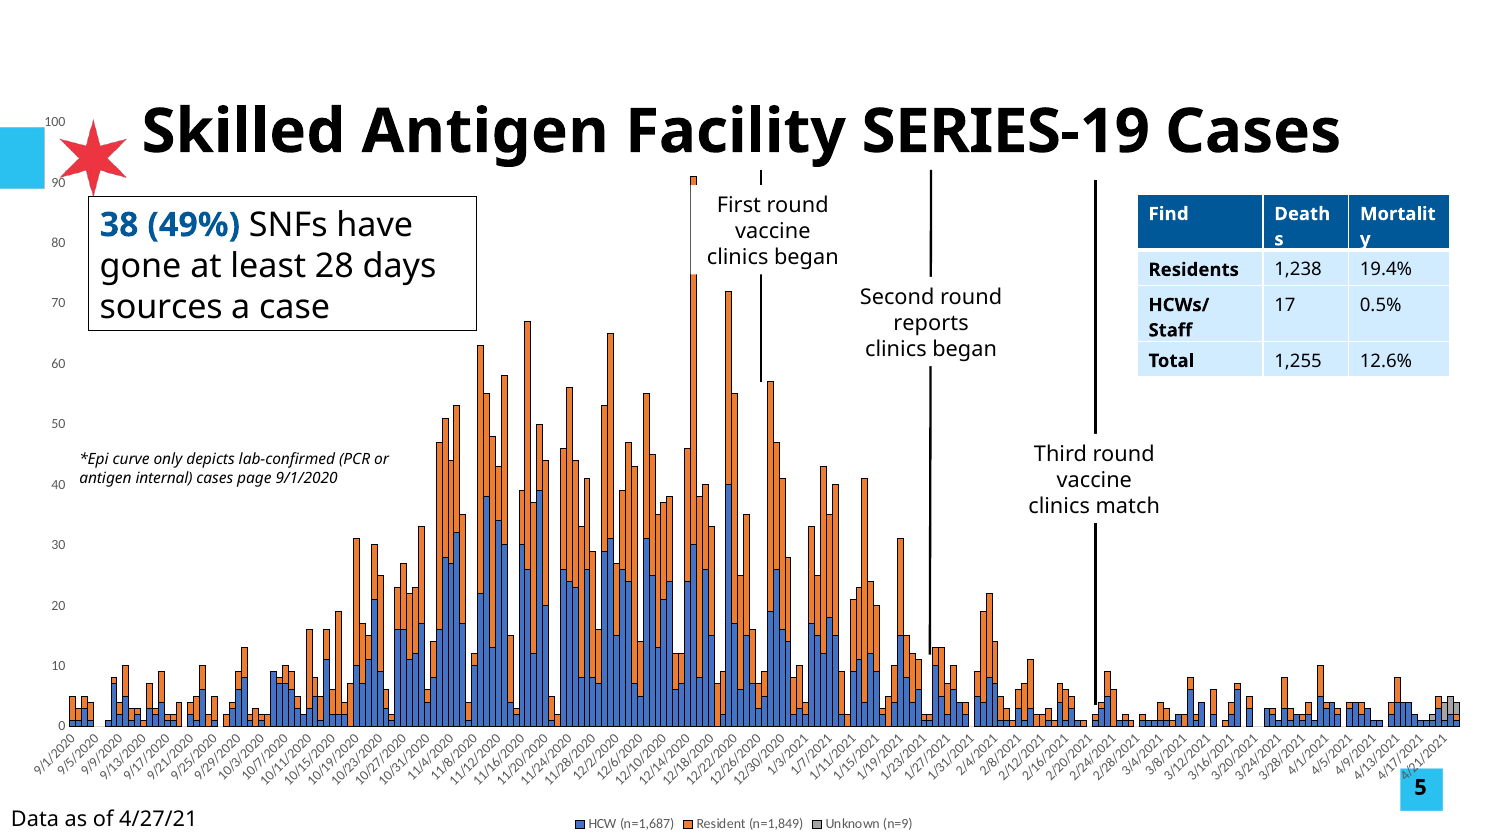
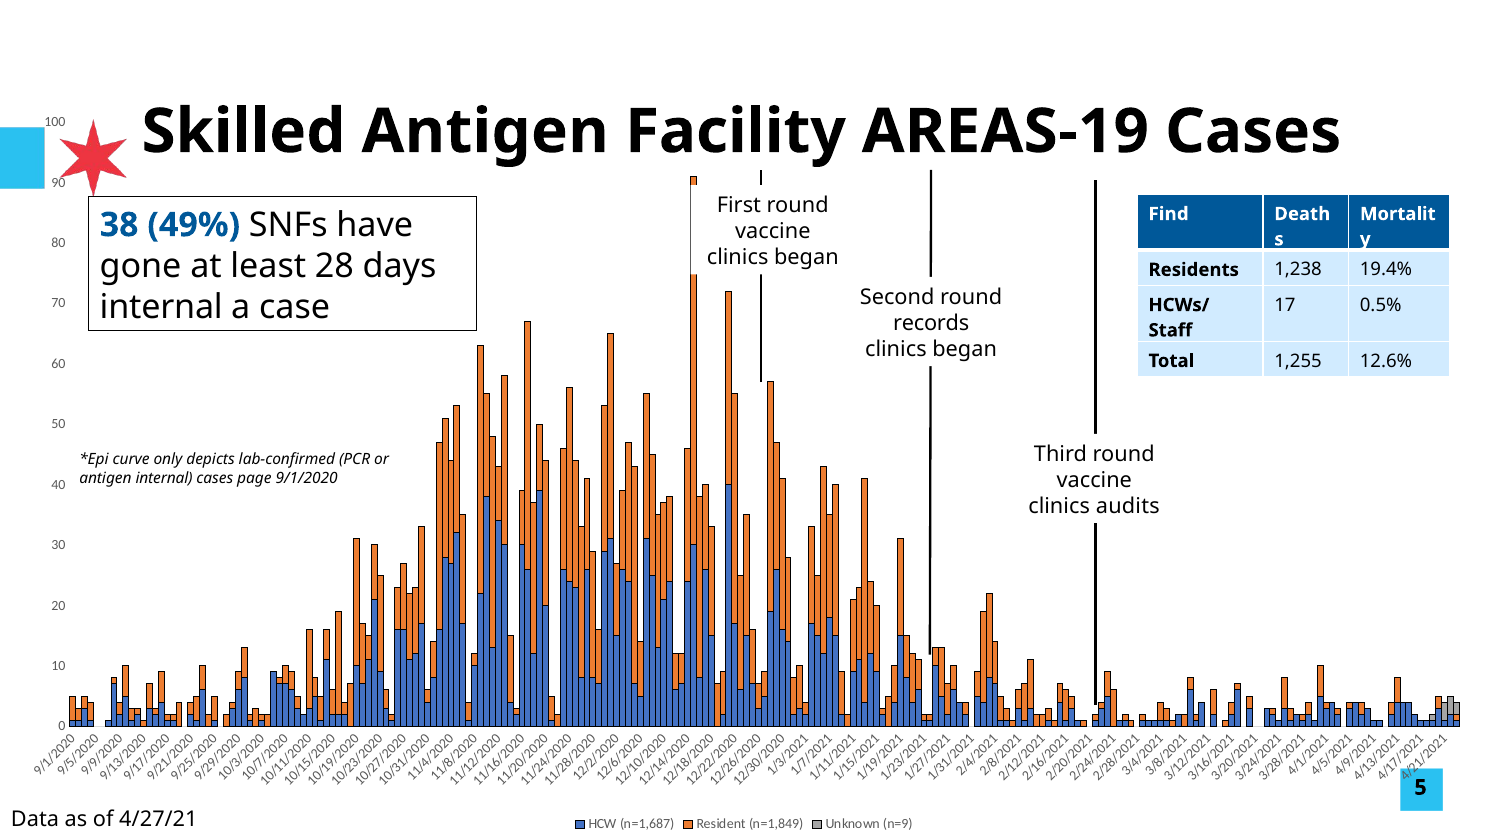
SERIES-19: SERIES-19 -> AREAS-19 (1005, 132)
sources: sources -> internal (161, 307)
reports: reports -> records (931, 323)
match: match -> audits (1128, 506)
